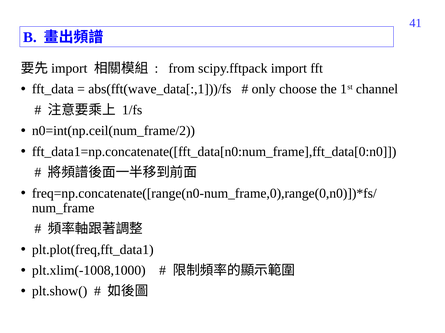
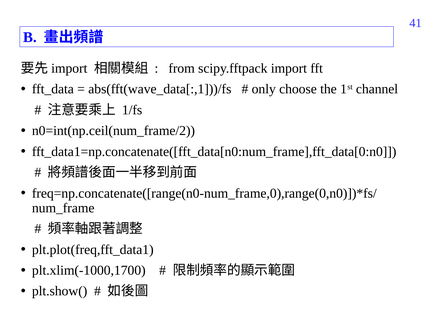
plt.xlim(-1008,1000: plt.xlim(-1008,1000 -> plt.xlim(-1000,1700 (89, 271)
